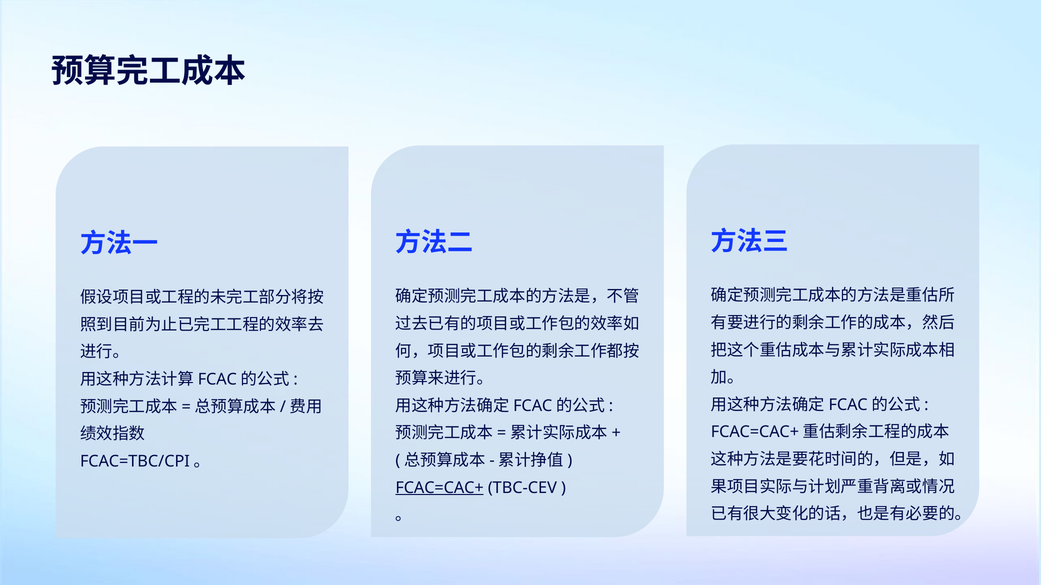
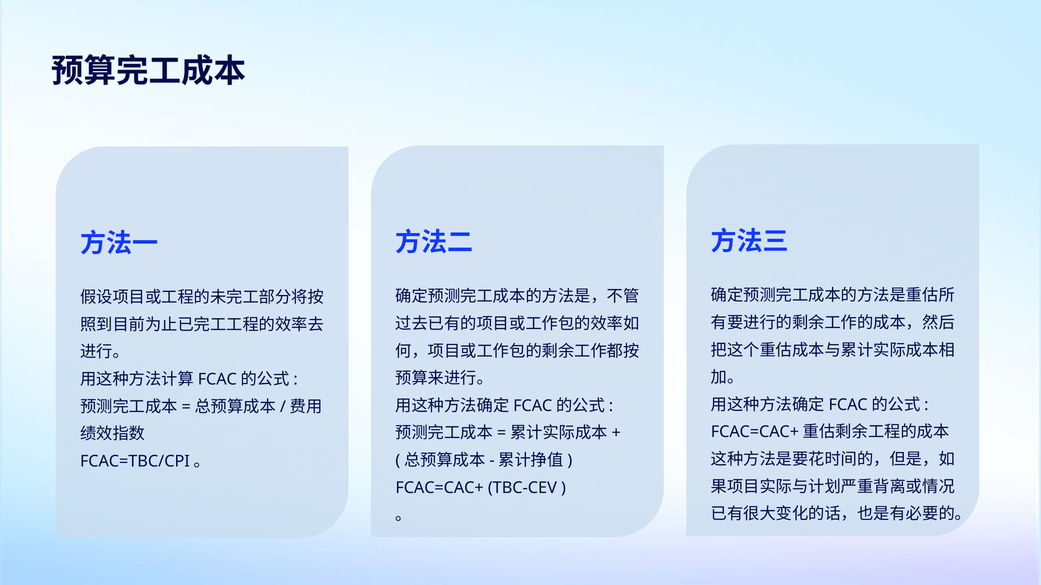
FCAC=CAC+ underline: present -> none (440, 488)
